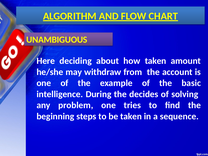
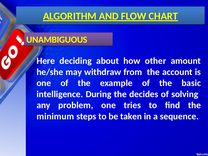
how taken: taken -> other (156, 61)
beginning: beginning -> minimum (55, 116)
